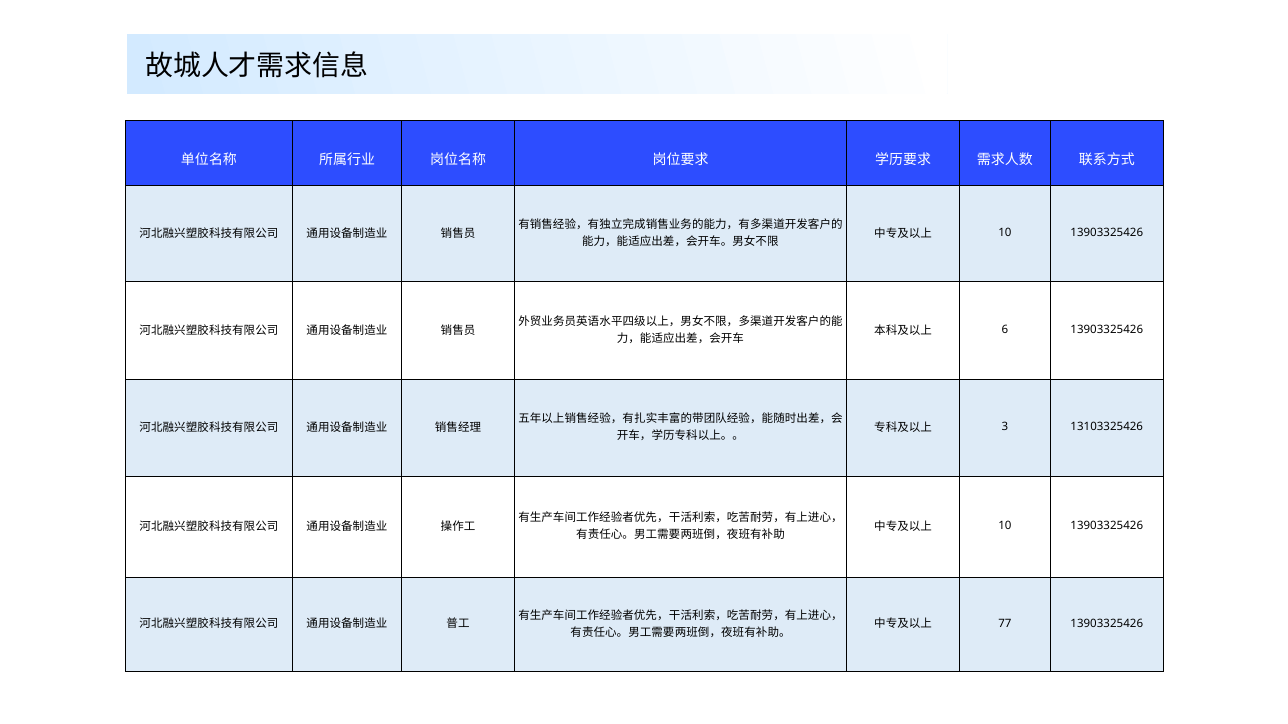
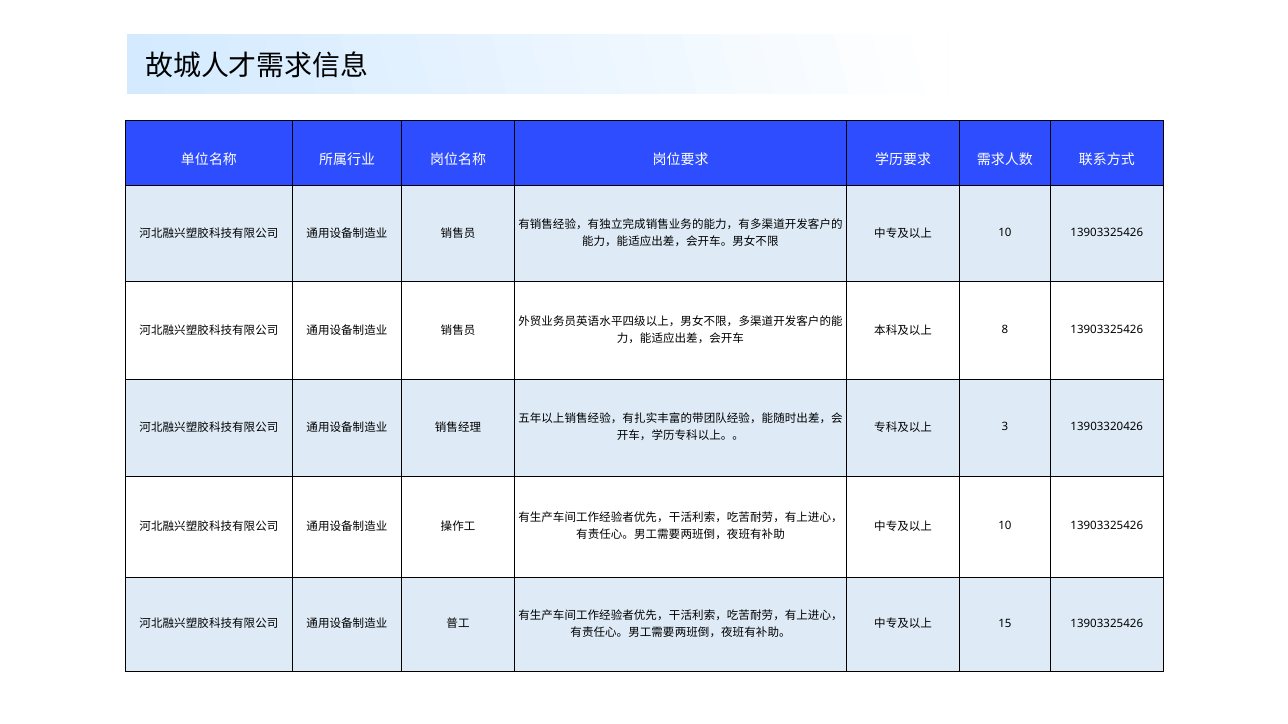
6: 6 -> 8 (1005, 330)
13103325426: 13103325426 -> 13903320426 (1107, 427)
77: 77 -> 15 (1005, 624)
